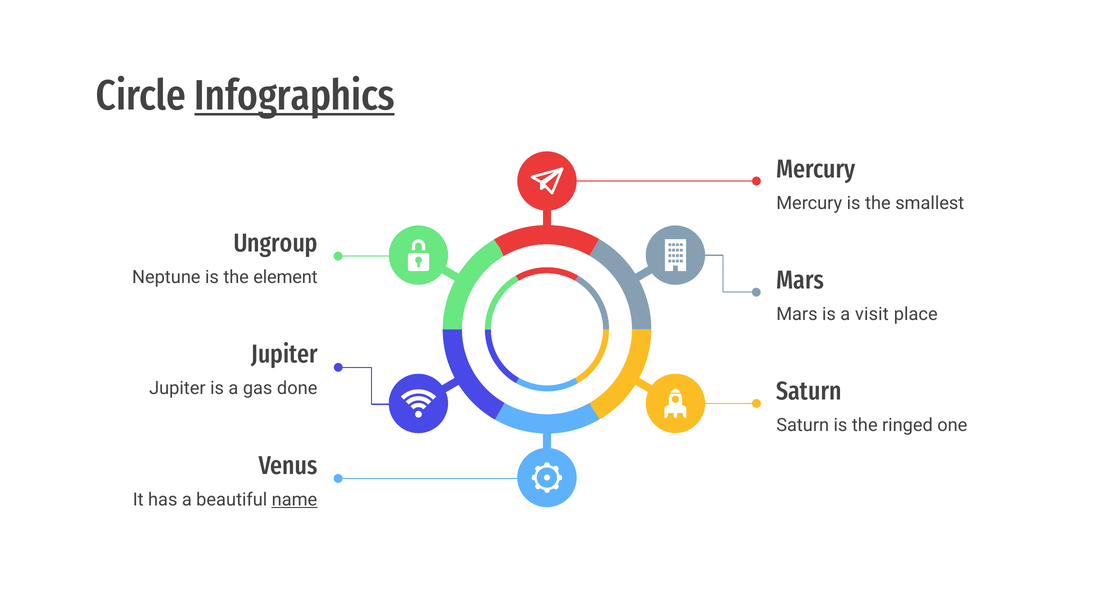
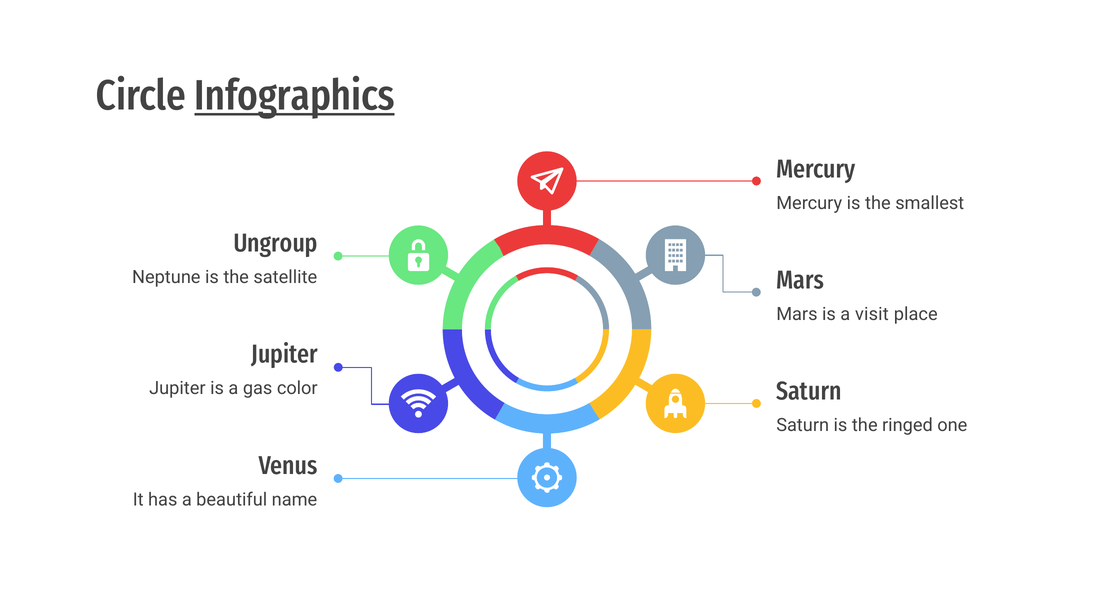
element: element -> satellite (285, 277)
done: done -> color (297, 389)
name underline: present -> none (295, 500)
